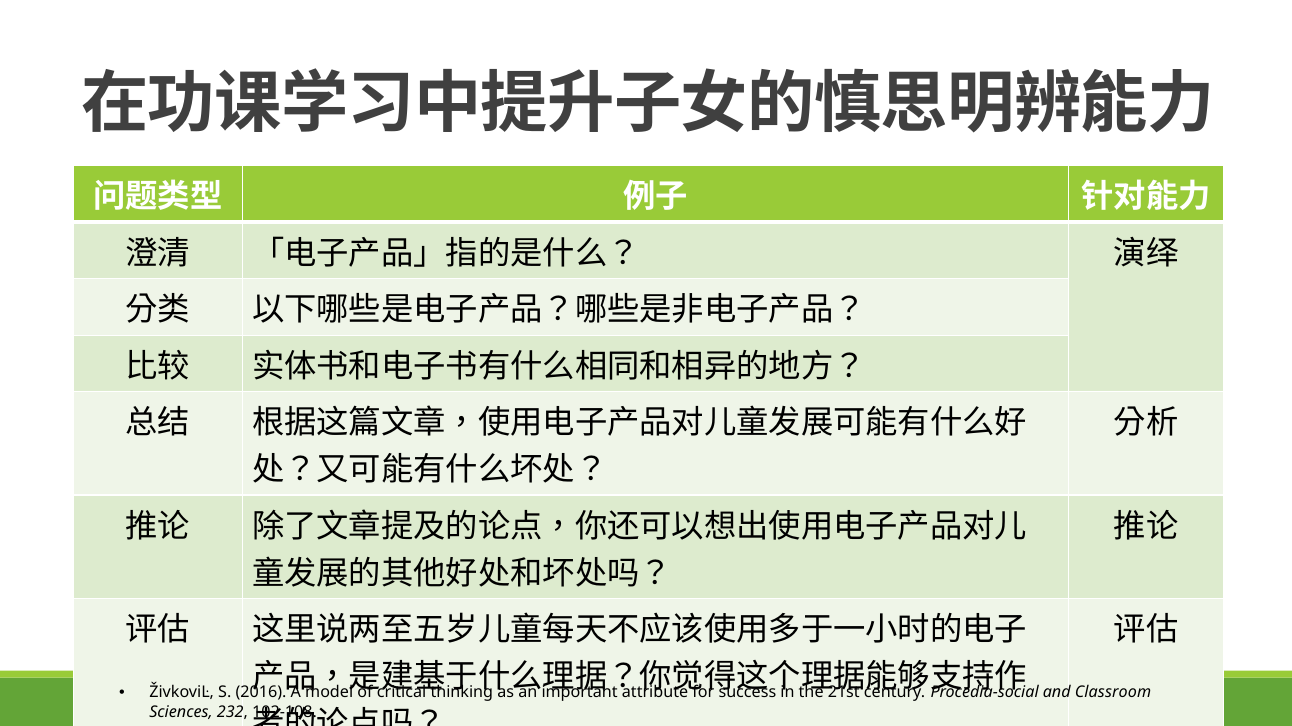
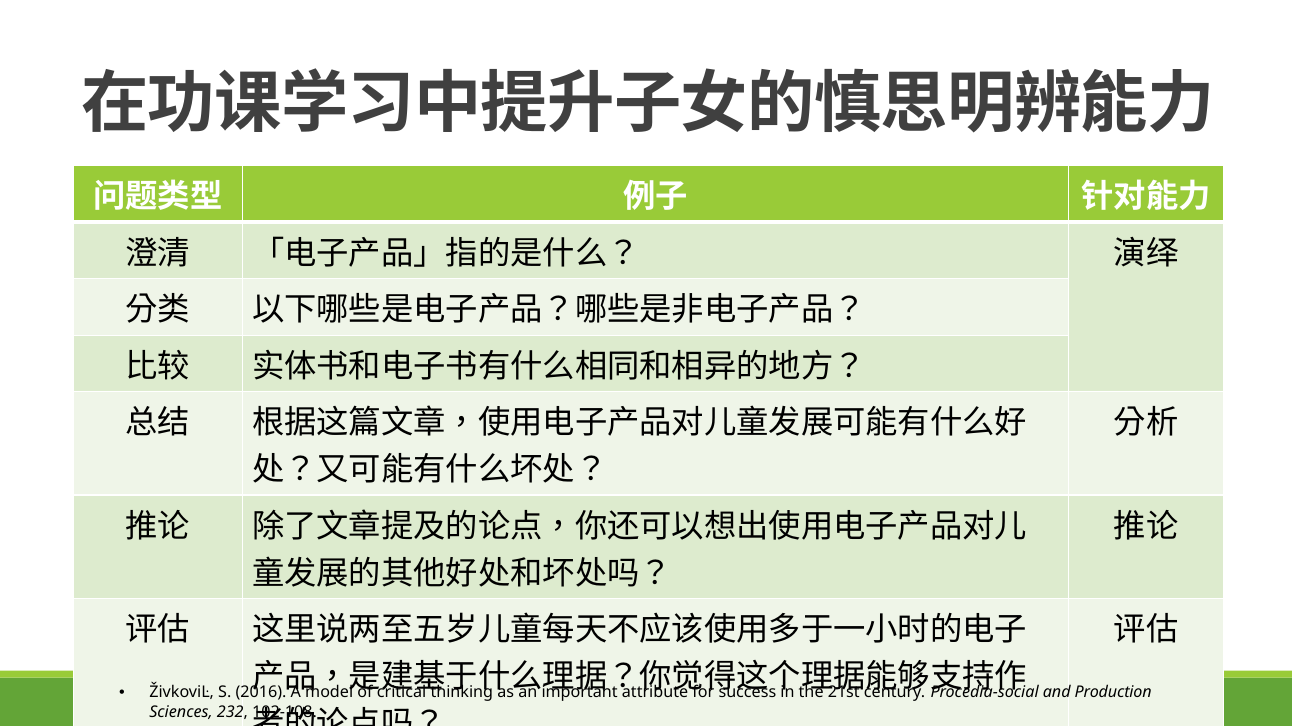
Classroom: Classroom -> Production (1113, 693)
